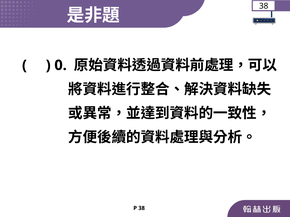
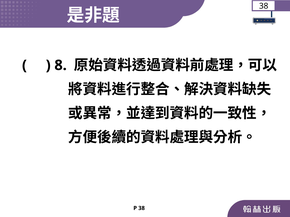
0: 0 -> 8 (61, 65)
